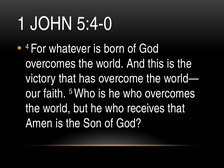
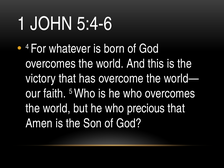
5:4-0: 5:4-0 -> 5:4-6 (95, 24)
receives: receives -> precious (146, 108)
